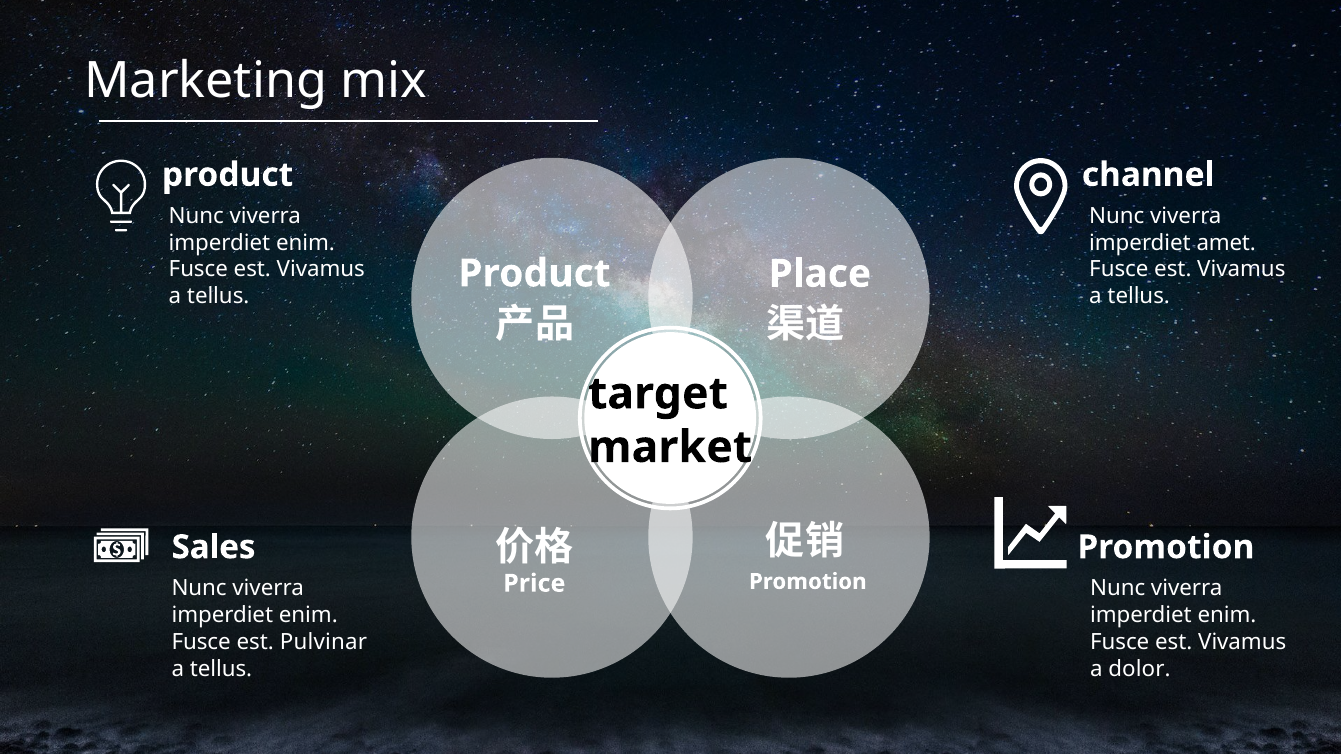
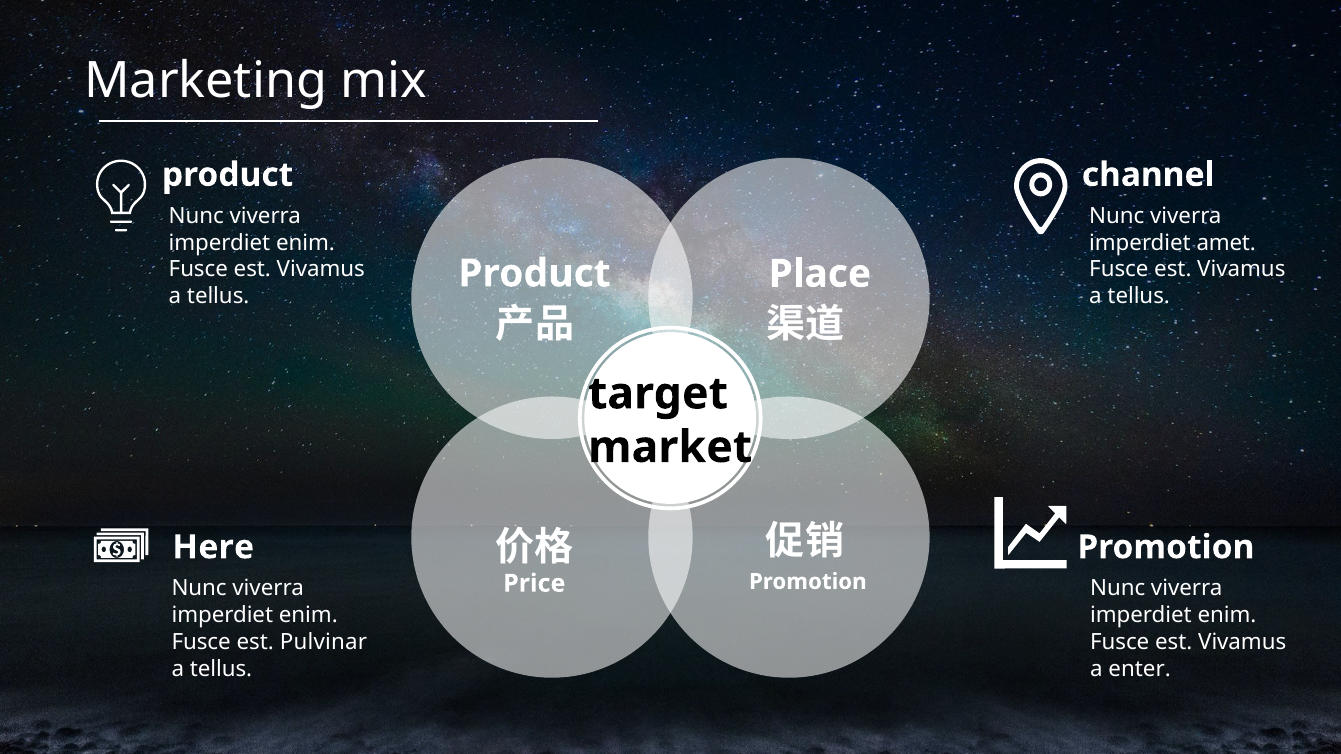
Sales: Sales -> Here (213, 547)
dolor: dolor -> enter (1140, 669)
